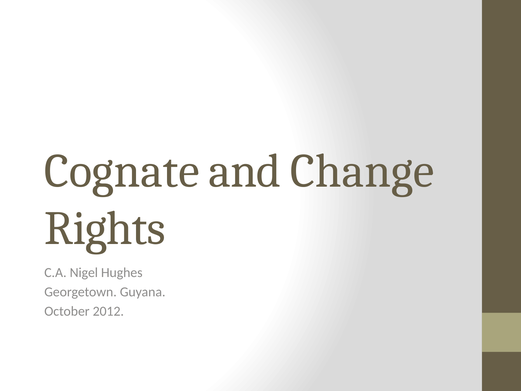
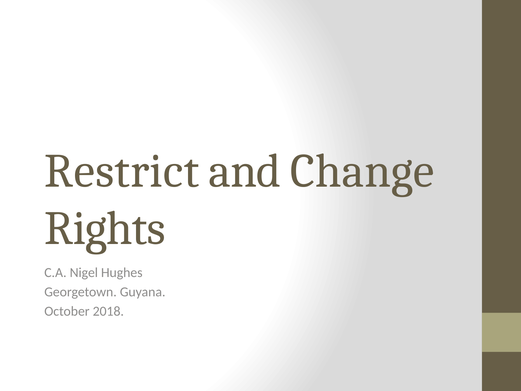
Cognate: Cognate -> Restrict (122, 171)
2012: 2012 -> 2018 (108, 311)
